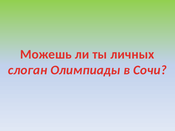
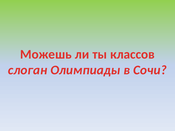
личных: личных -> классов (132, 54)
